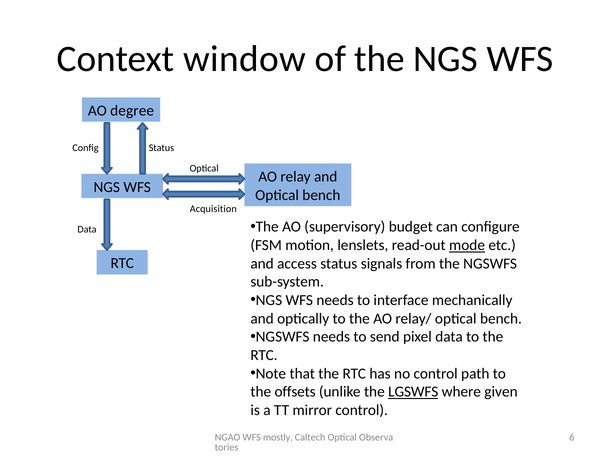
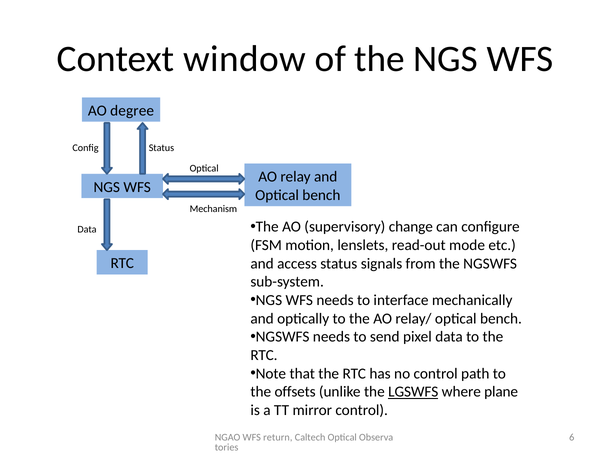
Acquisition: Acquisition -> Mechanism (213, 209)
budget: budget -> change (411, 227)
mode underline: present -> none (467, 245)
given: given -> plane (501, 392)
mostly: mostly -> return (278, 438)
